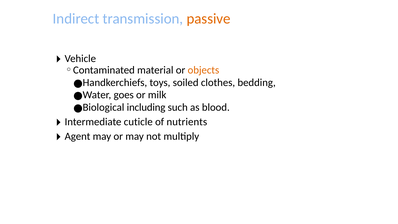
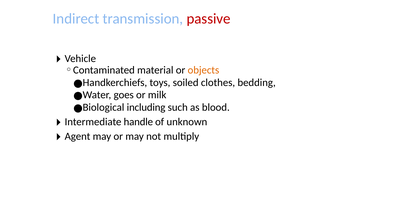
passive colour: orange -> red (209, 19)
cuticle: cuticle -> handle (138, 122)
nutrients: nutrients -> unknown (187, 122)
